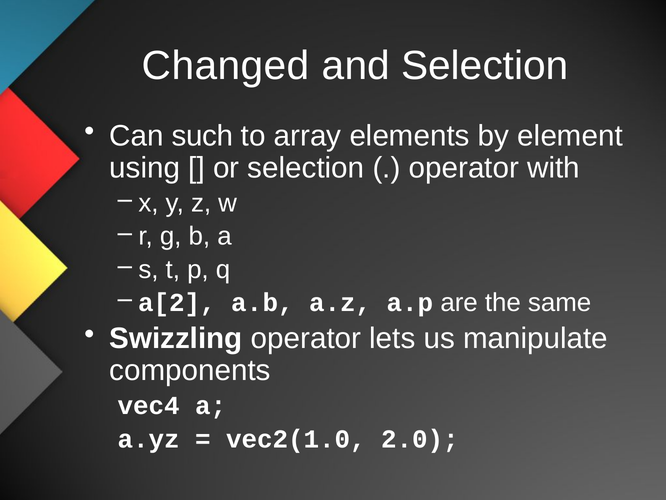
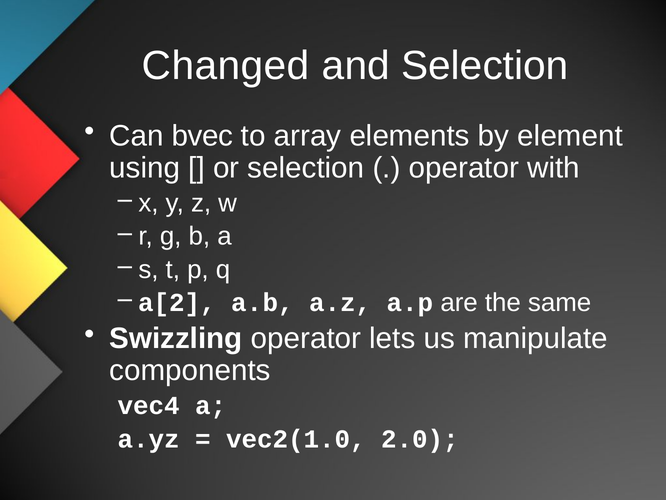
such: such -> bvec (202, 136)
